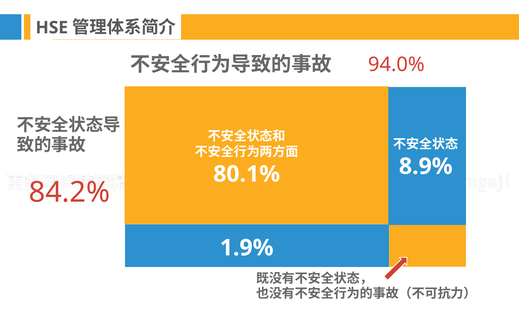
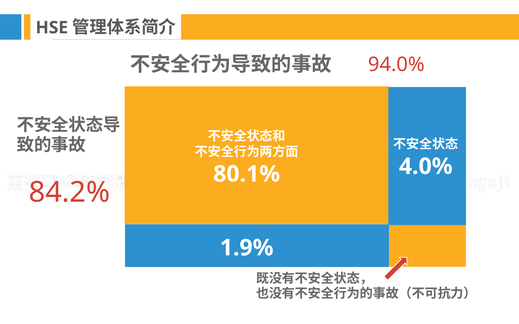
8.9%: 8.9% -> 4.0% (426, 167)
